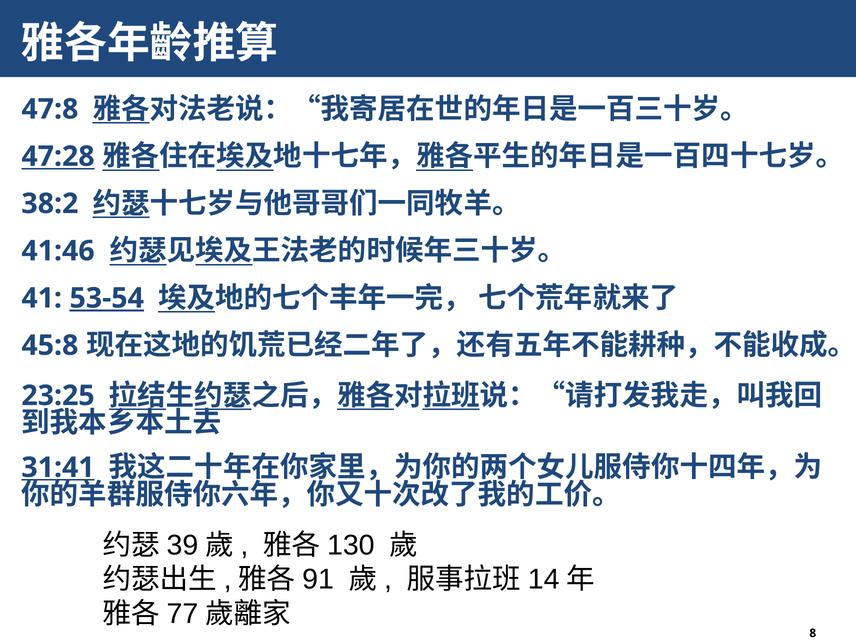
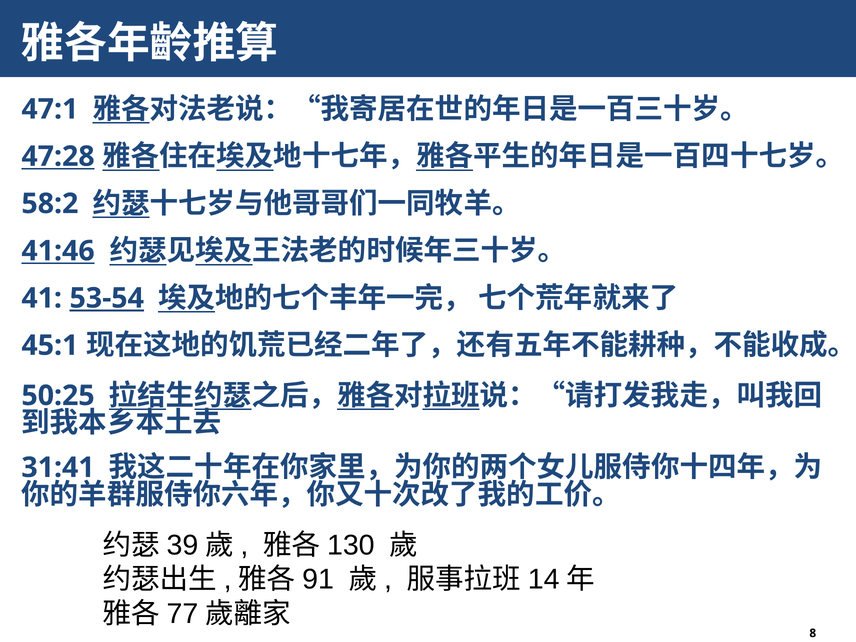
47:8: 47:8 -> 47:1 (50, 109)
38:2: 38:2 -> 58:2 (50, 204)
41:46 underline: none -> present (58, 251)
45:8: 45:8 -> 45:1 (50, 345)
23:25: 23:25 -> 50:25 (58, 396)
31:41 underline: present -> none (58, 468)
